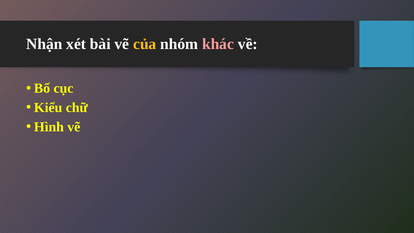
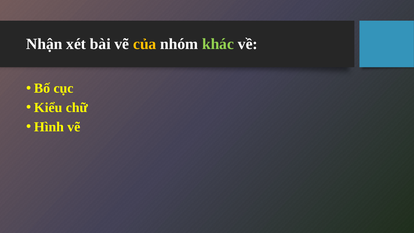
khác colour: pink -> light green (218, 44)
